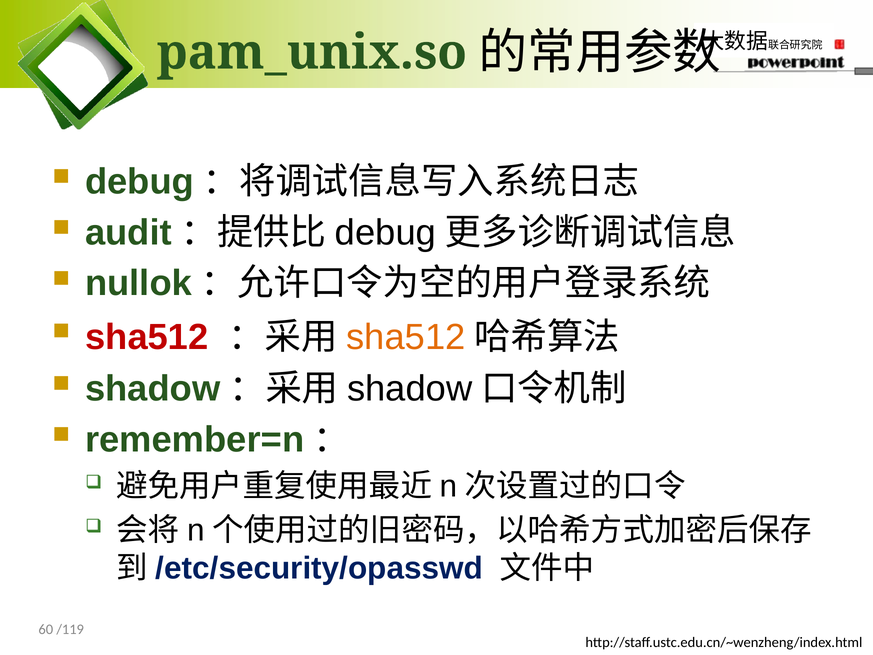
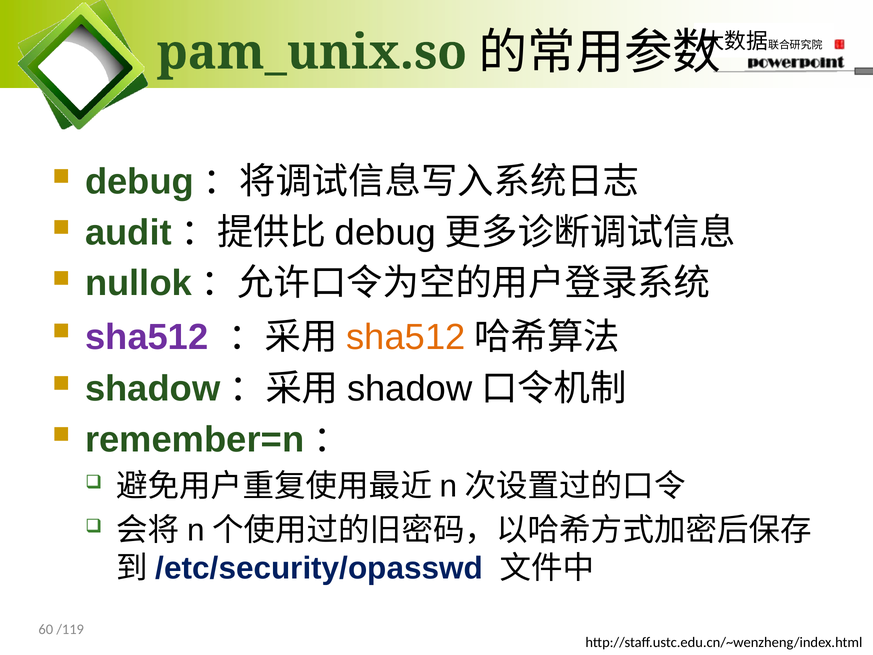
sha512 colour: red -> purple (147, 337)
